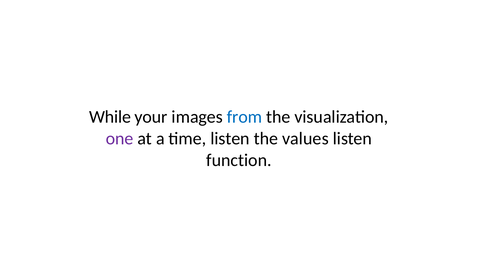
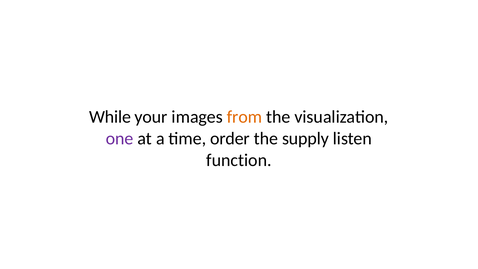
from colour: blue -> orange (244, 117)
time listen: listen -> order (230, 139)
values: values -> supply (305, 139)
